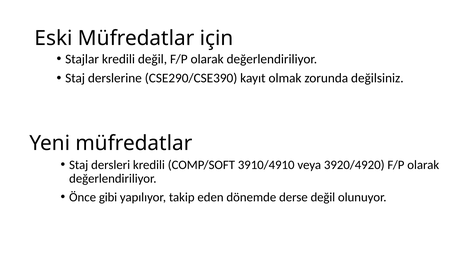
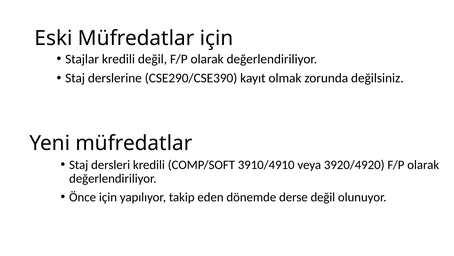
Önce gibi: gibi -> için (108, 197)
